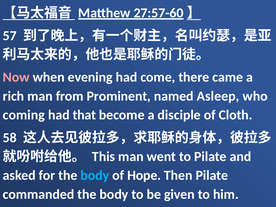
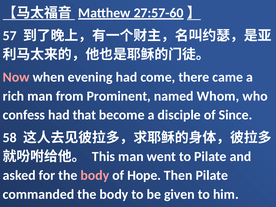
Asleep: Asleep -> Whom (218, 96)
coming: coming -> confess (24, 115)
Cloth: Cloth -> Since (236, 115)
body colour: light blue -> pink (95, 175)
